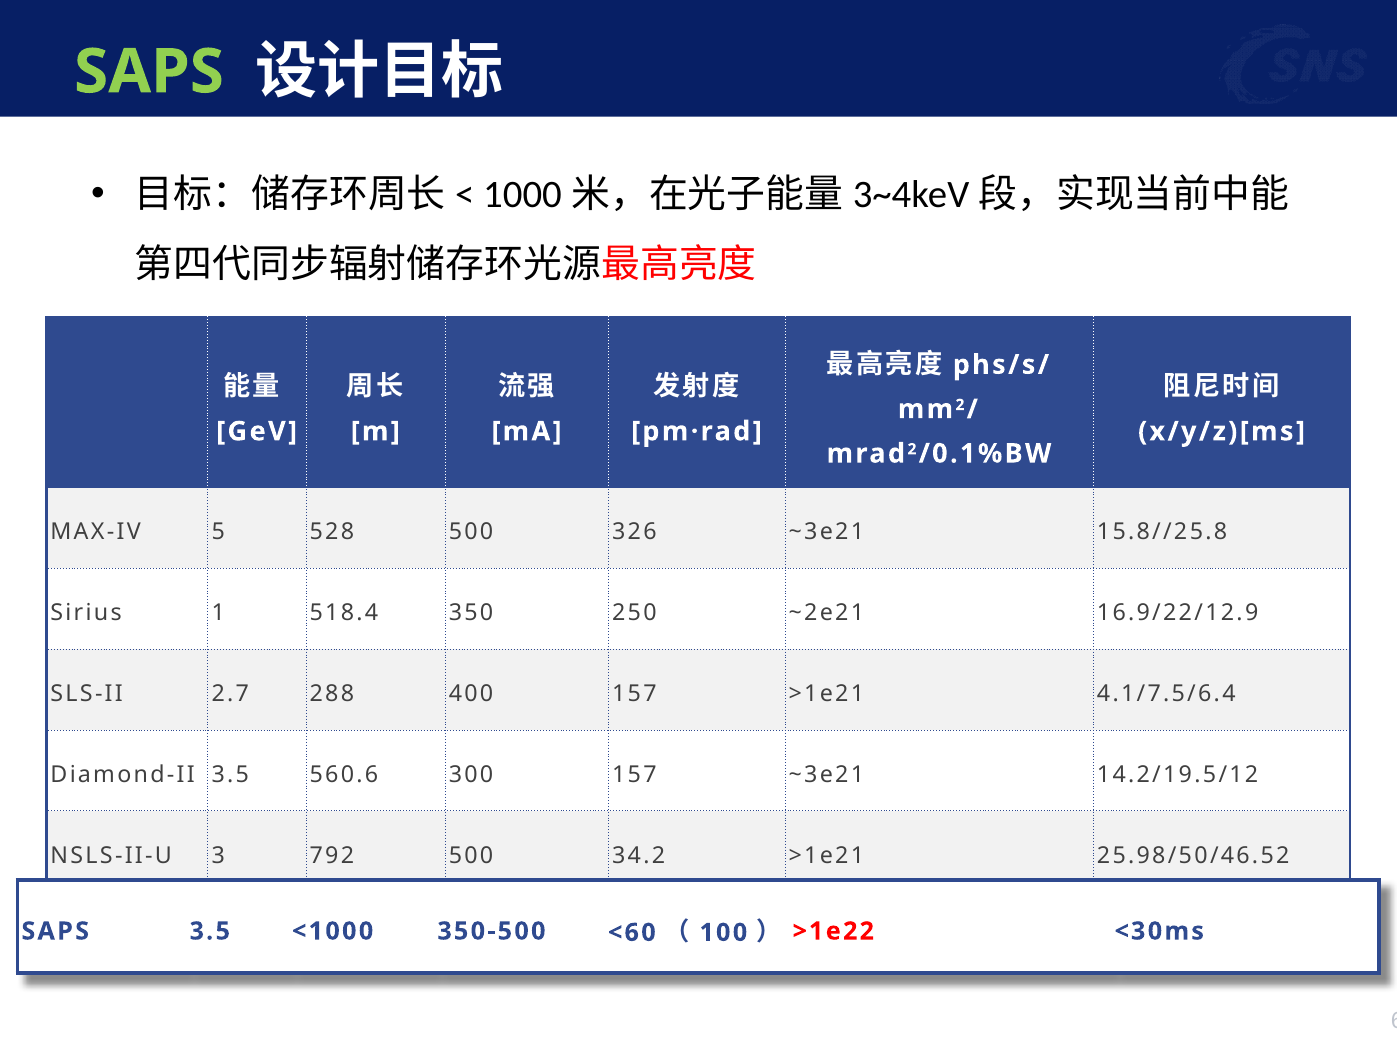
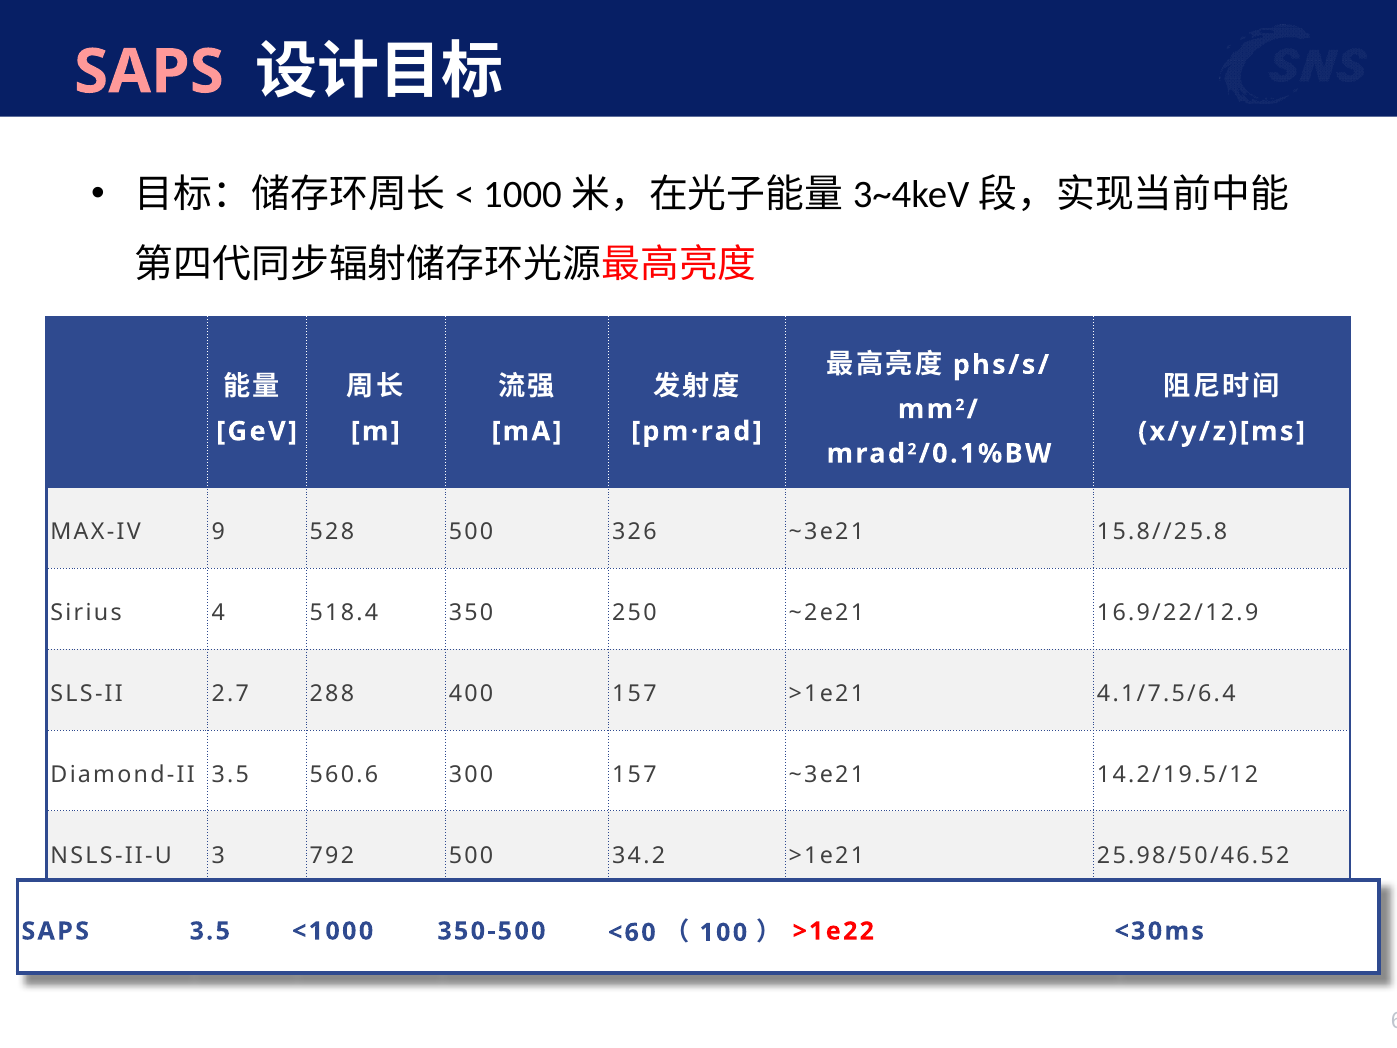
SAPS colour: light green -> pink (149, 72)
5: 5 -> 9 (218, 532)
1: 1 -> 4 (218, 613)
